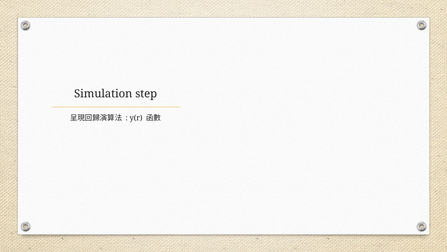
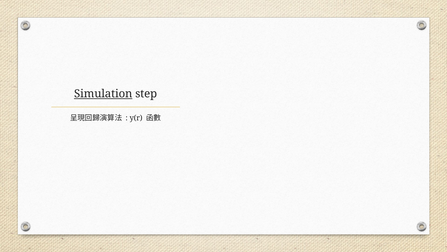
Simulation underline: none -> present (103, 94)
